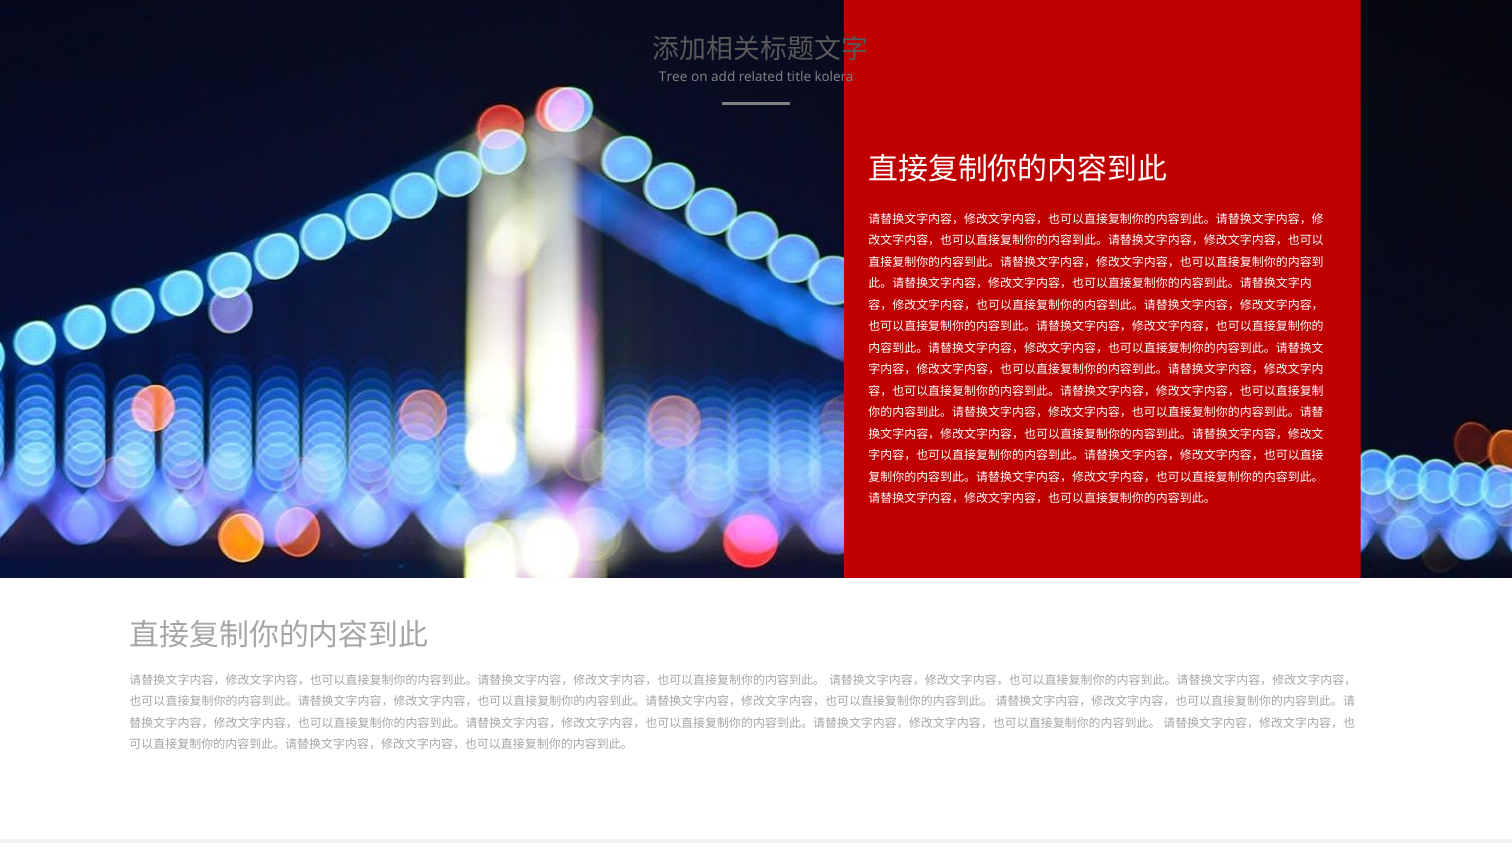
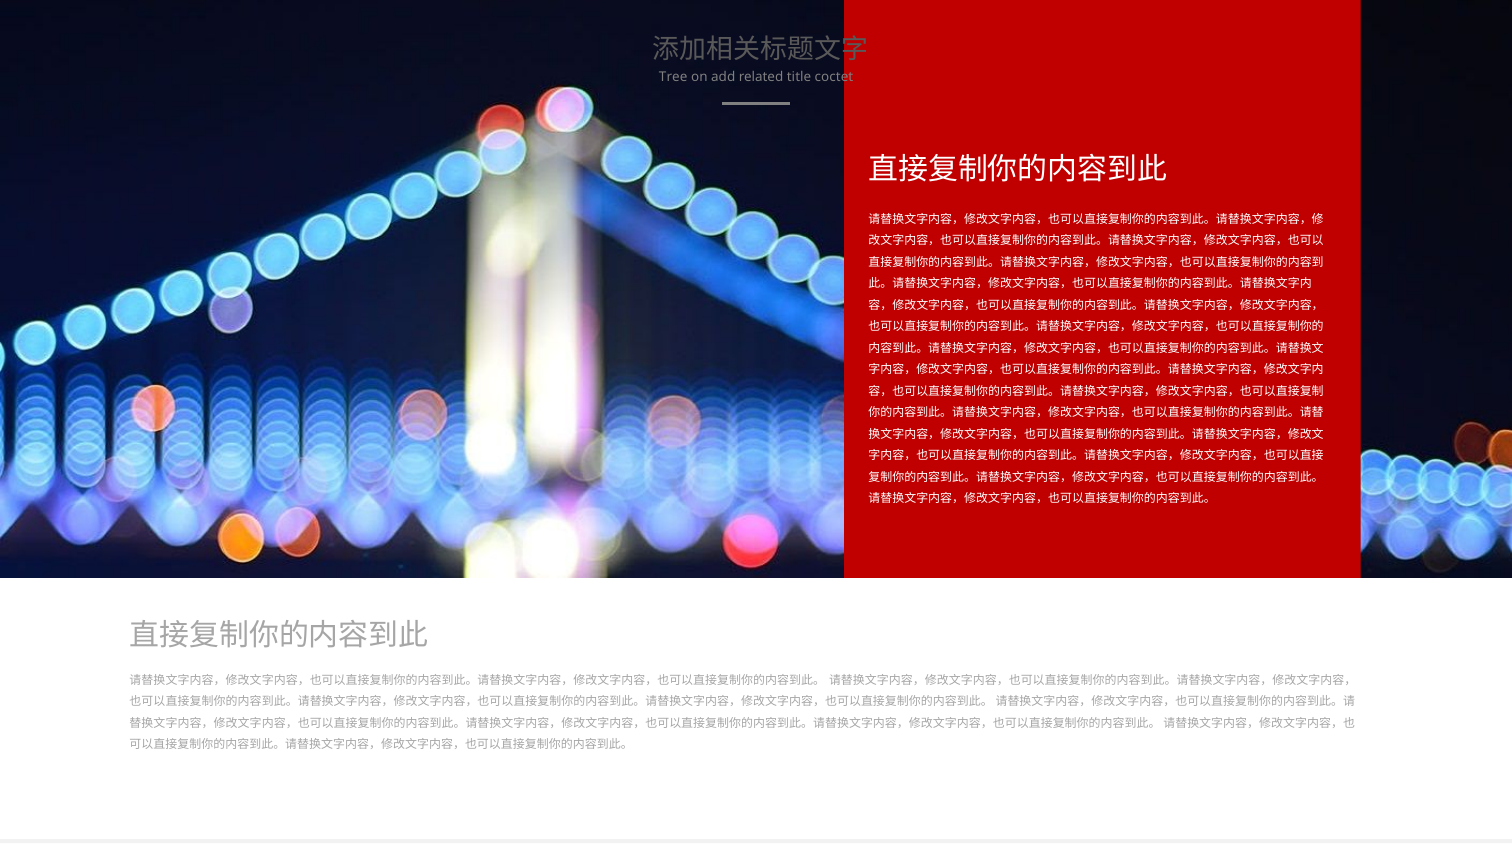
kolera: kolera -> coctet (834, 77)
